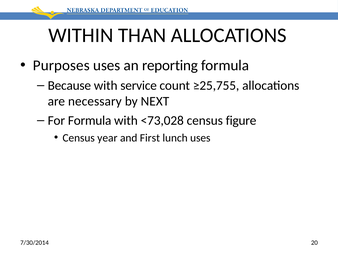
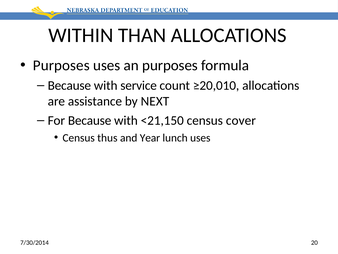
an reporting: reporting -> purposes (170, 65)
≥25,755: ≥25,755 -> ≥20,010 (216, 85)
necessary: necessary -> assistance (95, 101)
For Formula: Formula -> Because (90, 120)
<73,028: <73,028 -> <21,150 (162, 120)
figure: figure -> cover (241, 120)
year: year -> thus (107, 138)
First: First -> Year (150, 138)
